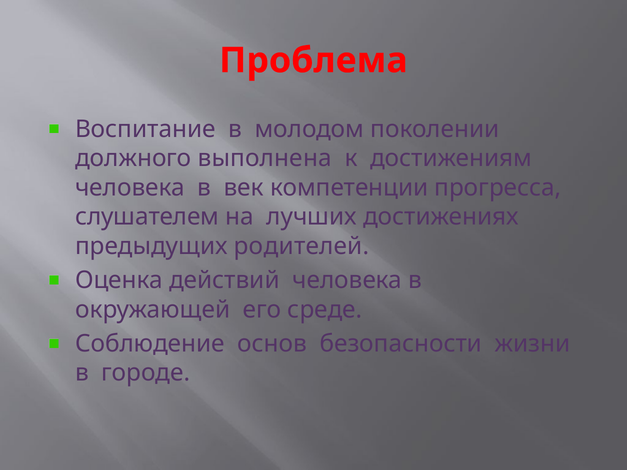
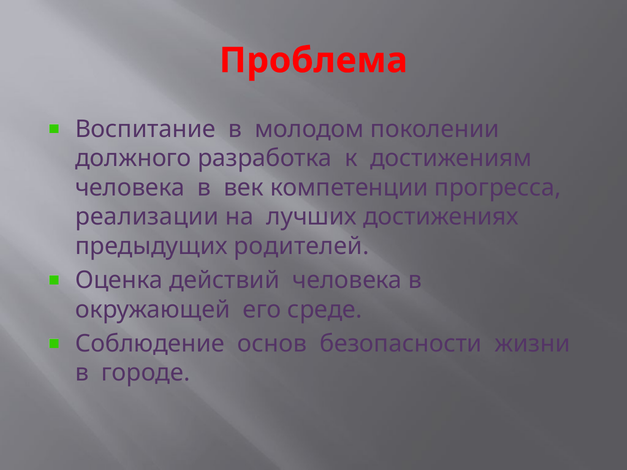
выполнена: выполнена -> разработка (265, 158)
слушателем: слушателем -> реализации (147, 217)
